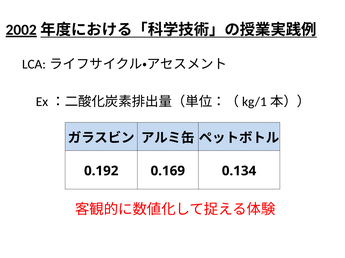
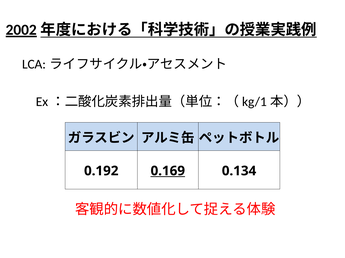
0.169 underline: none -> present (168, 171)
